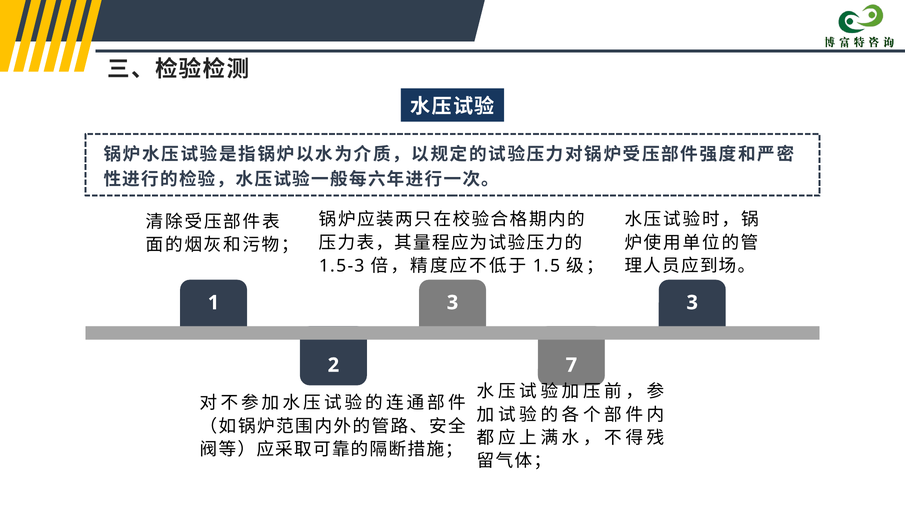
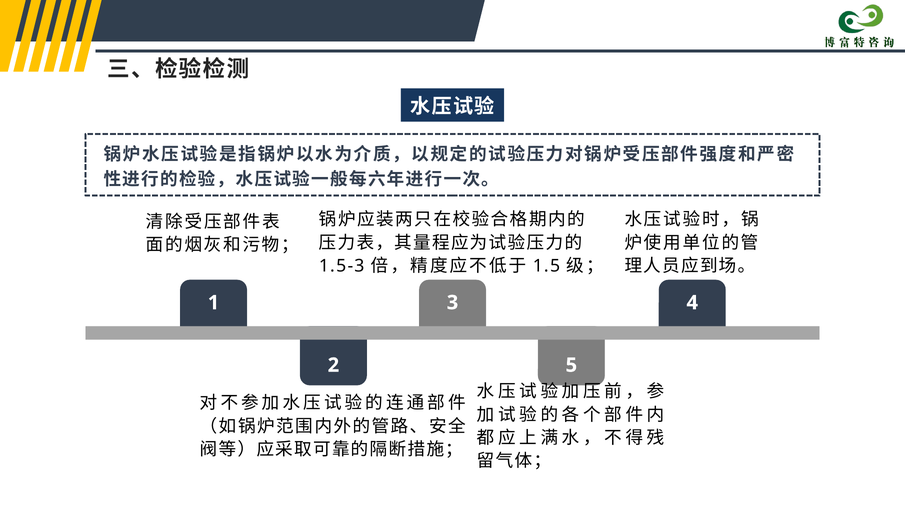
3 3: 3 -> 4 (692, 303)
7: 7 -> 5 (571, 365)
